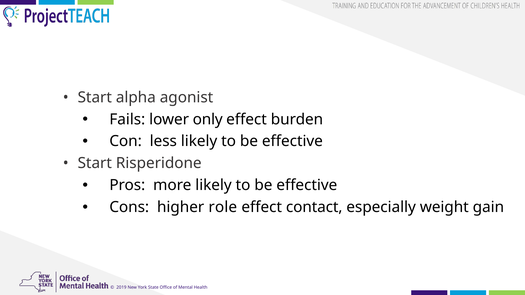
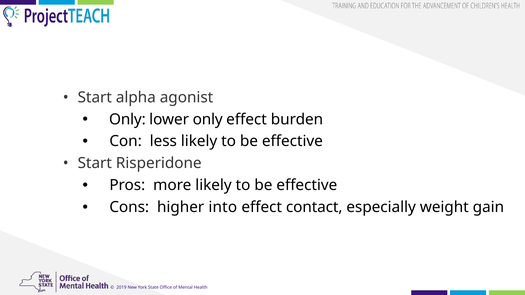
Fails: Fails -> Only (127, 119)
role: role -> into (223, 207)
